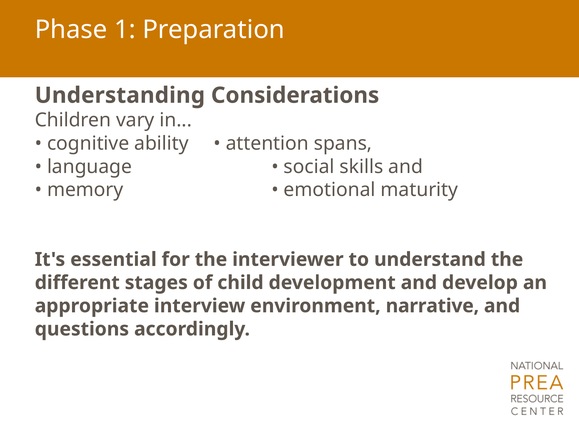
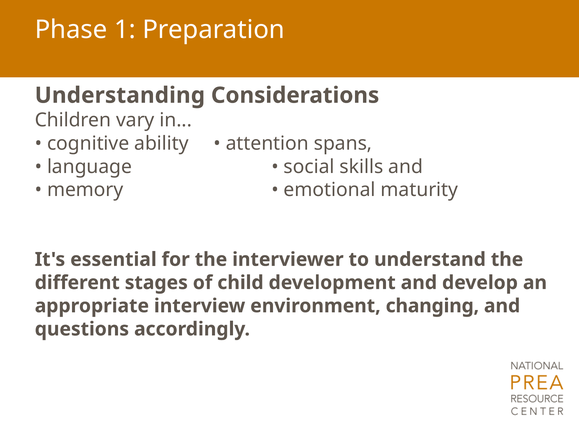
narrative: narrative -> changing (432, 305)
